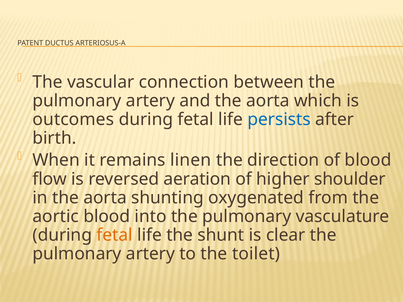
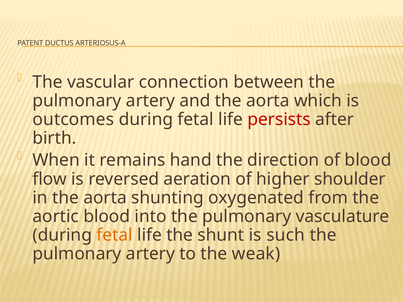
persists colour: blue -> red (279, 120)
linen: linen -> hand (191, 160)
clear: clear -> such (286, 235)
toilet: toilet -> weak (256, 254)
